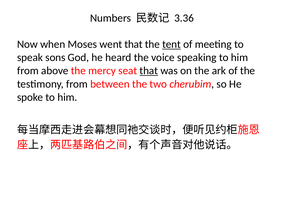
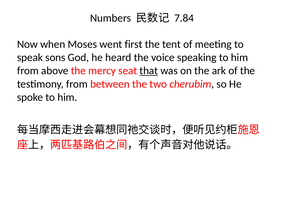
3.36: 3.36 -> 7.84 (184, 18)
went that: that -> first (134, 44)
tent underline: present -> none (172, 44)
